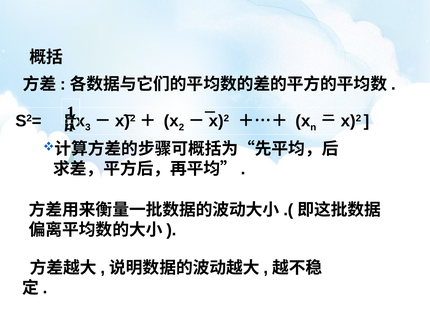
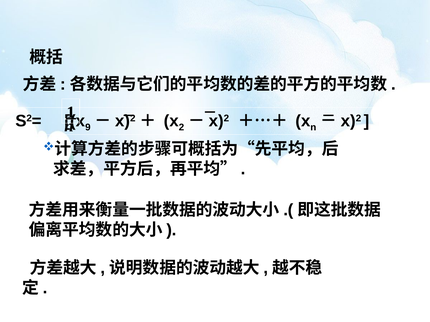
3: 3 -> 9 (88, 128)
